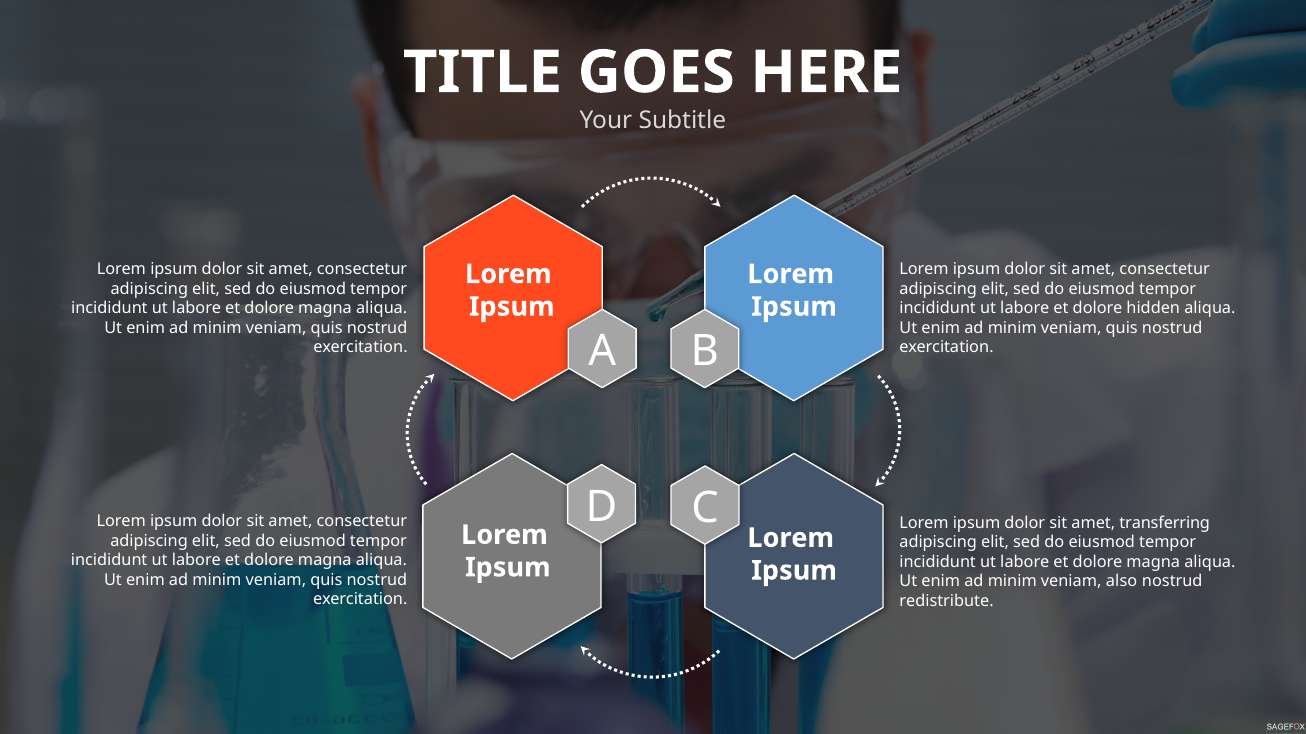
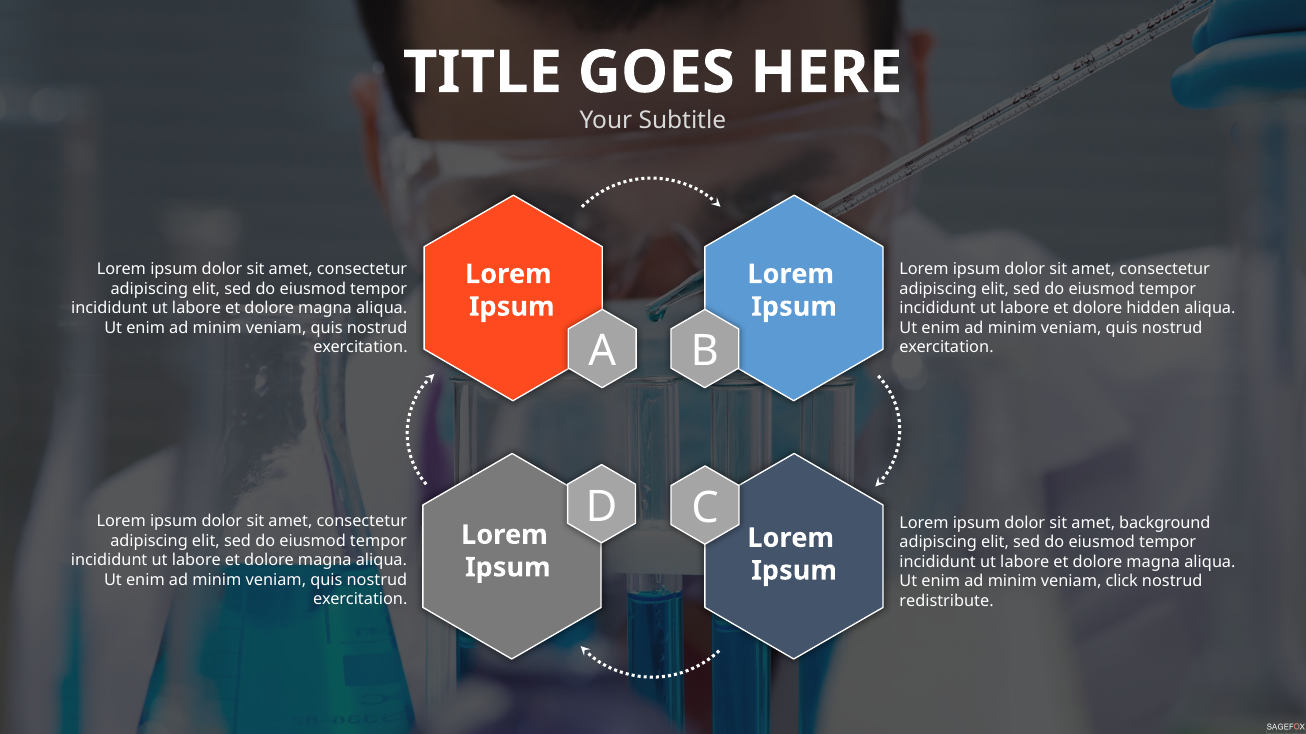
transferring: transferring -> background (1165, 523)
also: also -> click (1122, 582)
